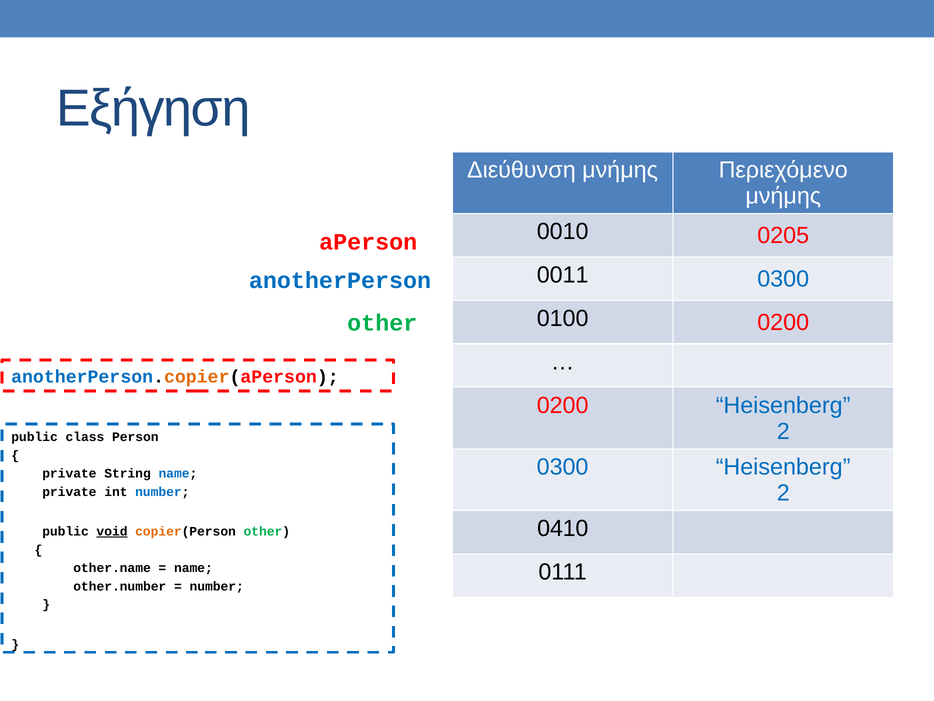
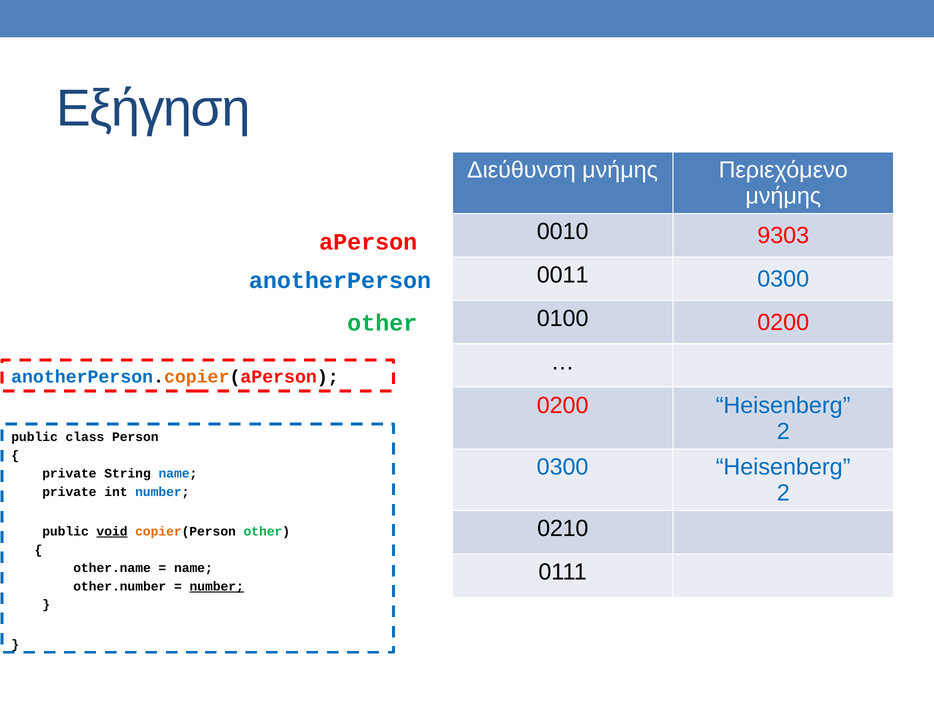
0205: 0205 -> 9303 (783, 235)
0410: 0410 -> 0210 (563, 528)
number underline: none -> present (217, 586)
